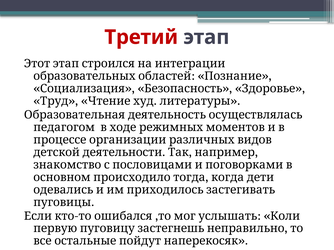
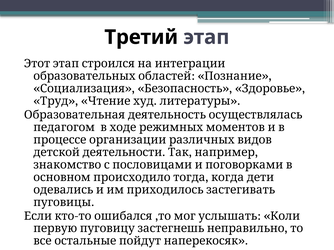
Третий colour: red -> black (141, 37)
